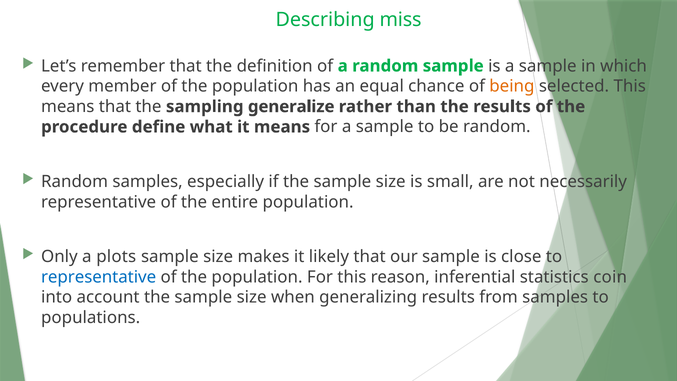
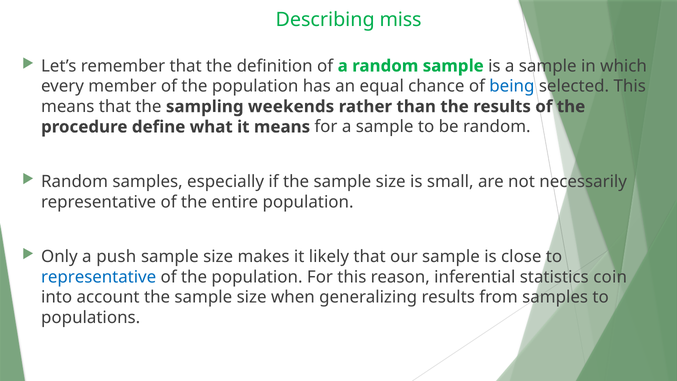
being colour: orange -> blue (512, 86)
generalize: generalize -> weekends (291, 107)
plots: plots -> push (116, 257)
